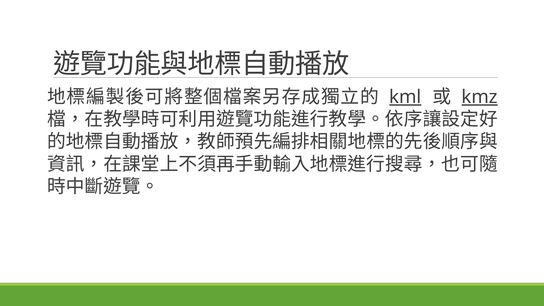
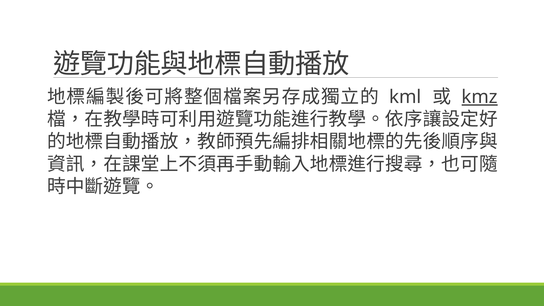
kml underline: present -> none (405, 97)
